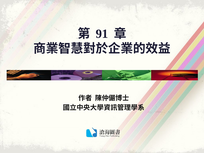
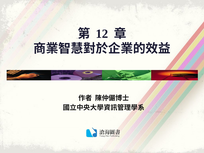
91: 91 -> 12 (102, 34)
